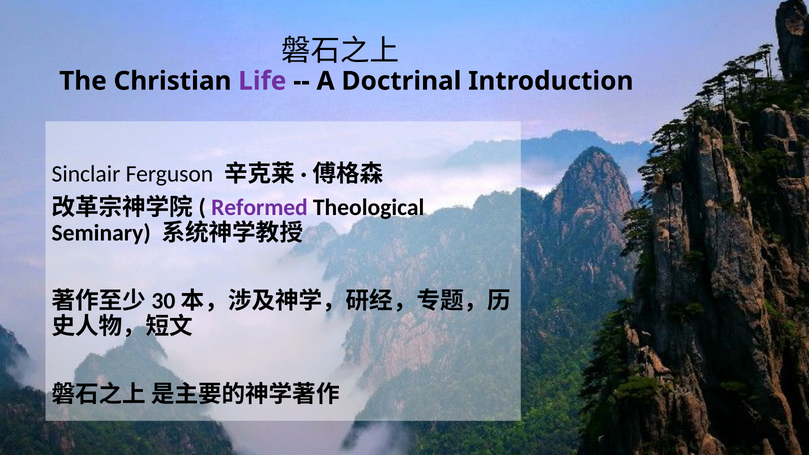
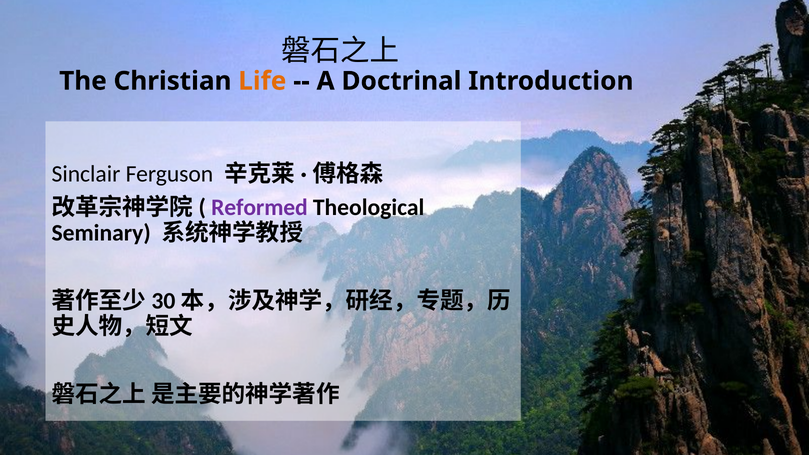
Life colour: purple -> orange (262, 81)
